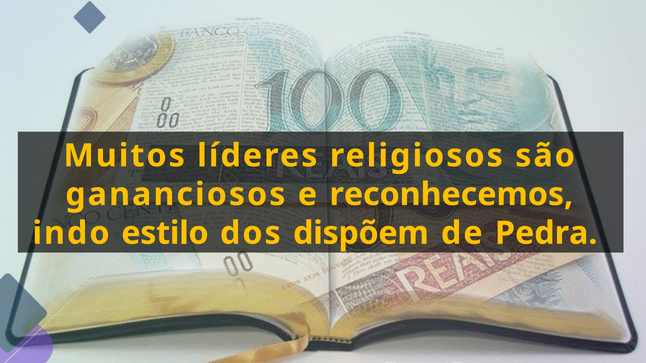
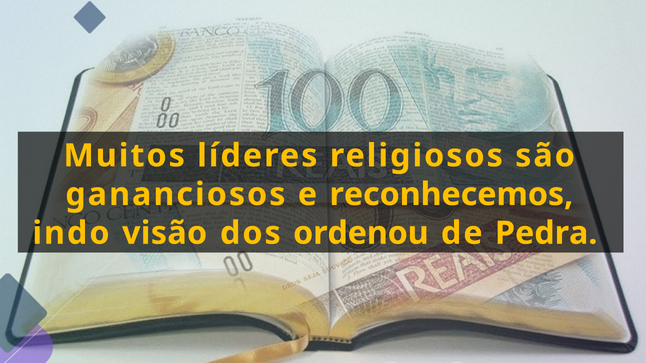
estilo: estilo -> visão (165, 233)
dispõem: dispõem -> ordenou (361, 233)
